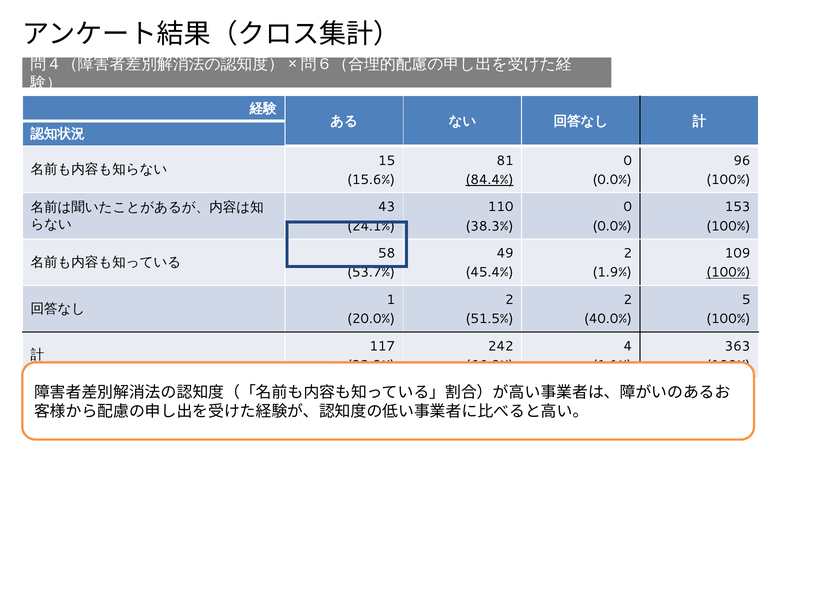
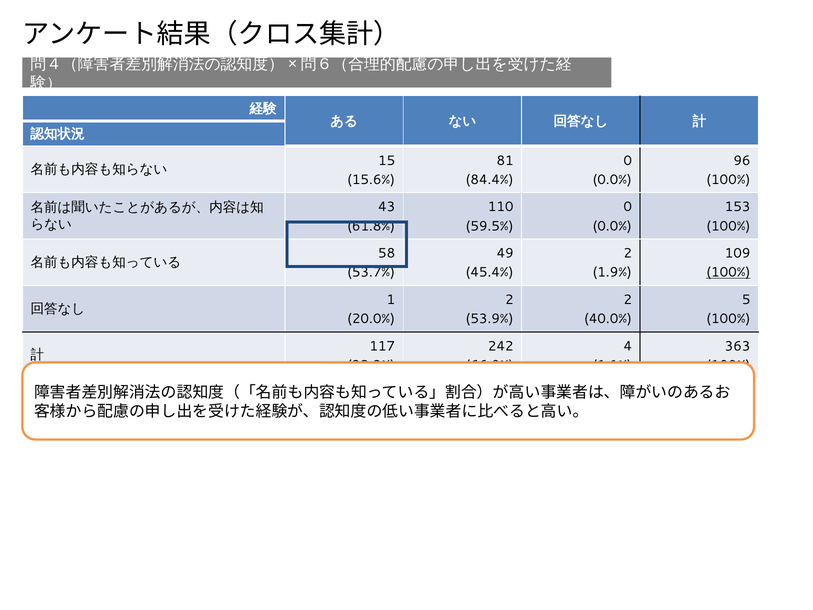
84.4% underline: present -> none (490, 180)
24.1%: 24.1% -> 61.8% (371, 226)
38.3%: 38.3% -> 59.5% (490, 226)
51.5%: 51.5% -> 53.9% (490, 319)
